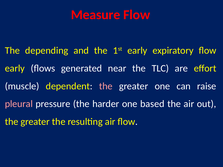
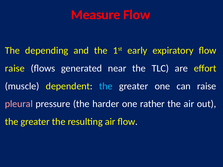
early: early -> raise (15, 68)
the colour: pink -> light blue (106, 86)
based: based -> rather (152, 104)
